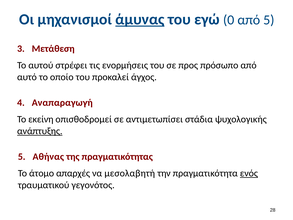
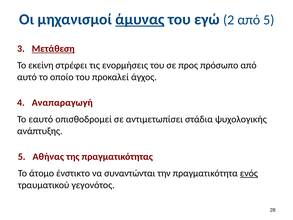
0: 0 -> 2 (229, 20)
Μετάθεση underline: none -> present (53, 49)
αυτού: αυτού -> εκείνη (41, 65)
εκείνη: εκείνη -> εαυτό (41, 119)
ανάπτυξης underline: present -> none (40, 131)
απαρχές: απαρχές -> ένστικτο (73, 173)
μεσολαβητή: μεσολαβητή -> συναντώνται (130, 173)
